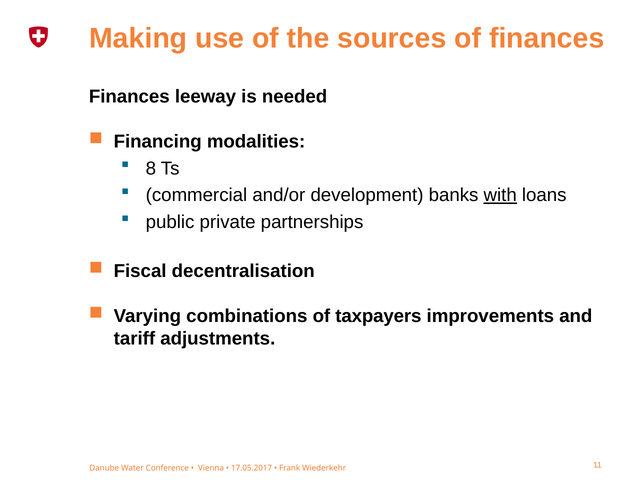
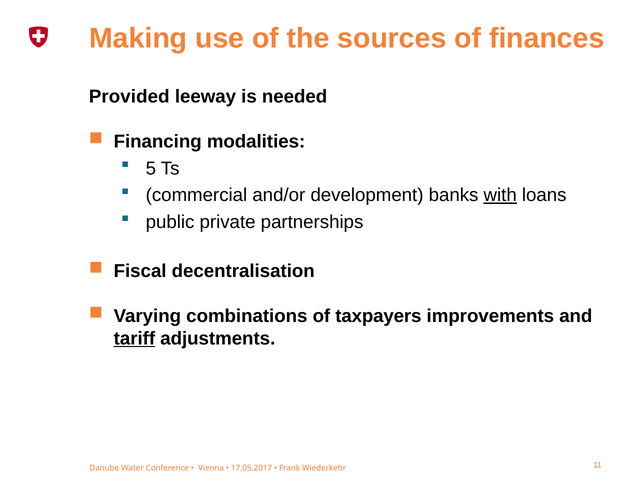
Finances: Finances -> Provided (129, 97)
8: 8 -> 5 (151, 168)
tariff underline: none -> present (134, 338)
